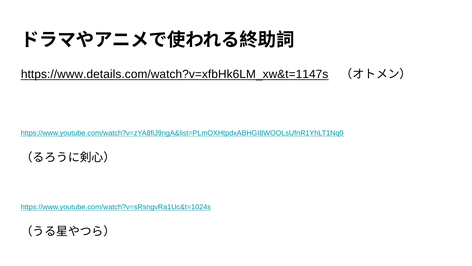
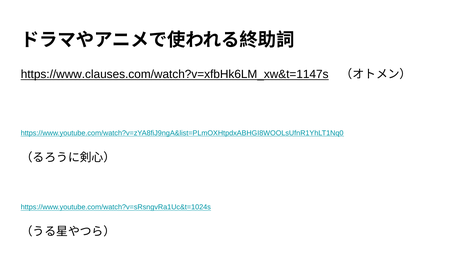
https://www.details.com/watch?v=xfbHk6LM_xw&t=1147s: https://www.details.com/watch?v=xfbHk6LM_xw&t=1147s -> https://www.clauses.com/watch?v=xfbHk6LM_xw&t=1147s (175, 74)
